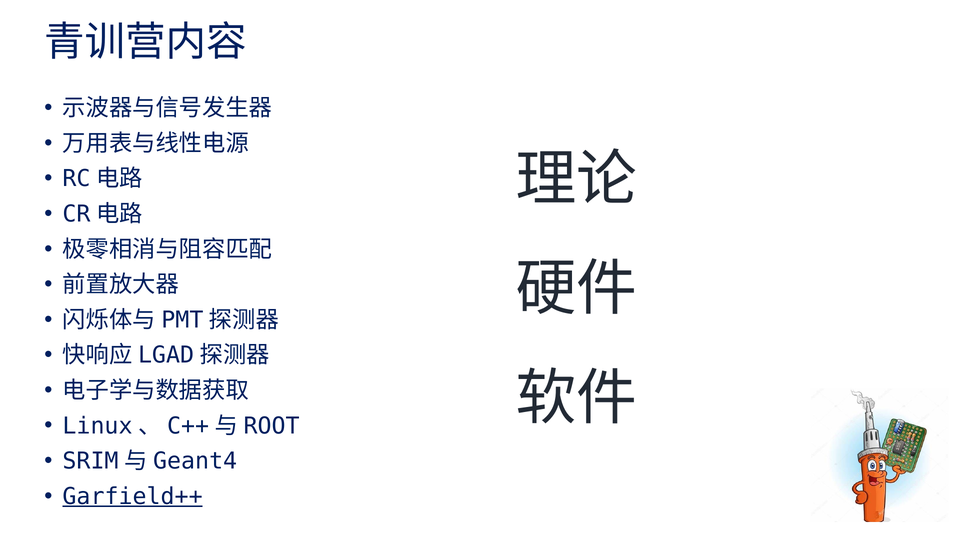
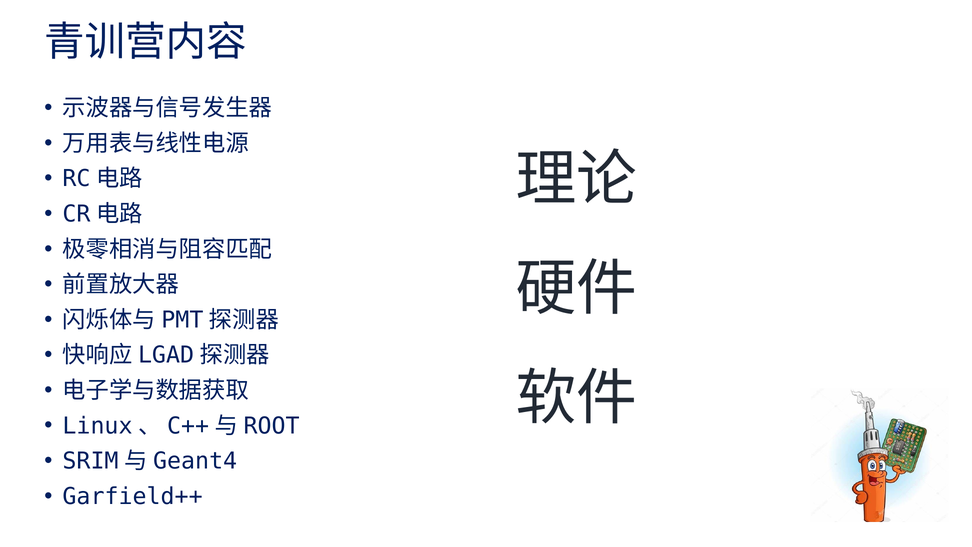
Garfield++ underline: present -> none (133, 496)
